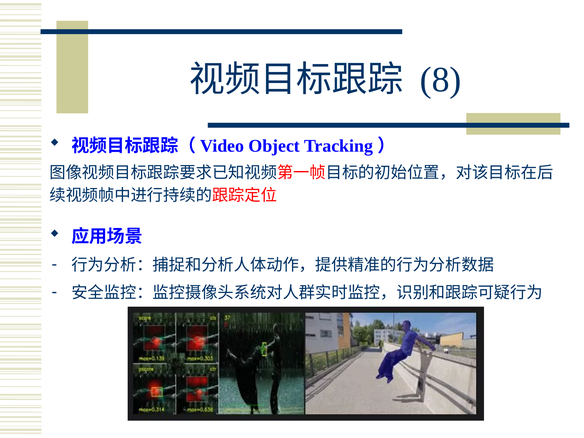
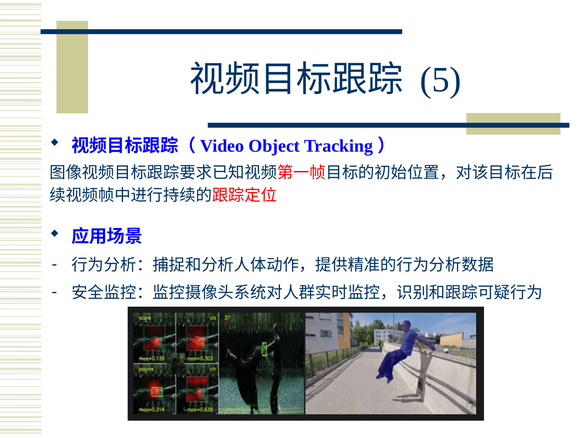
8: 8 -> 5 (441, 80)
